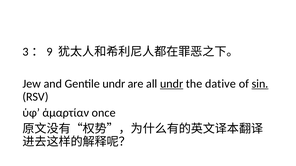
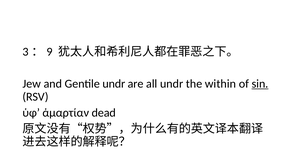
undr underline: present -> none (172, 84)
dative: dative -> within (220, 84)
once: once -> dead (104, 113)
